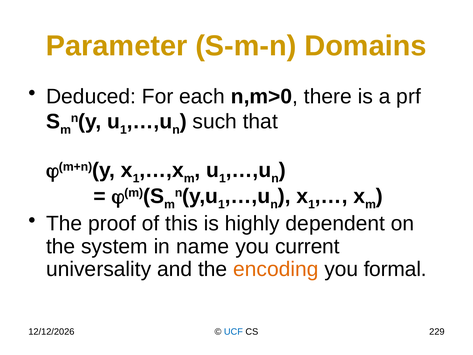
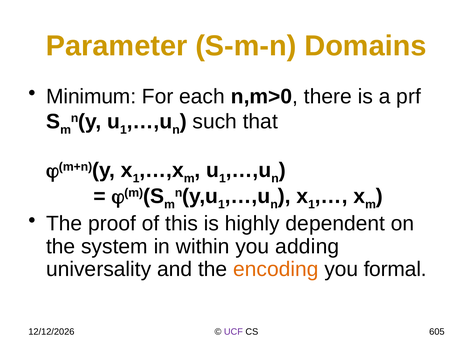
Deduced: Deduced -> Minimum (91, 96)
name: name -> within (203, 246)
current: current -> adding (307, 246)
UCF colour: blue -> purple (233, 332)
229: 229 -> 605 (437, 332)
